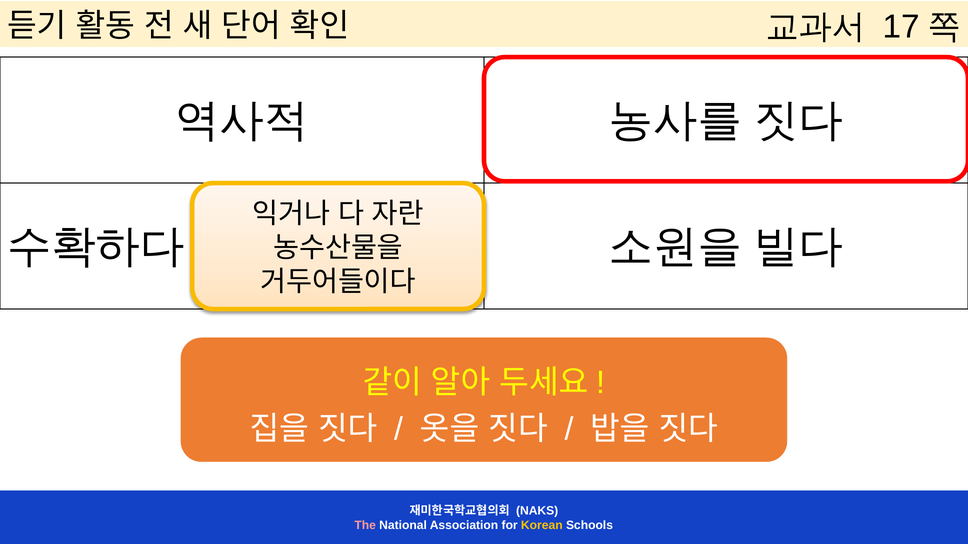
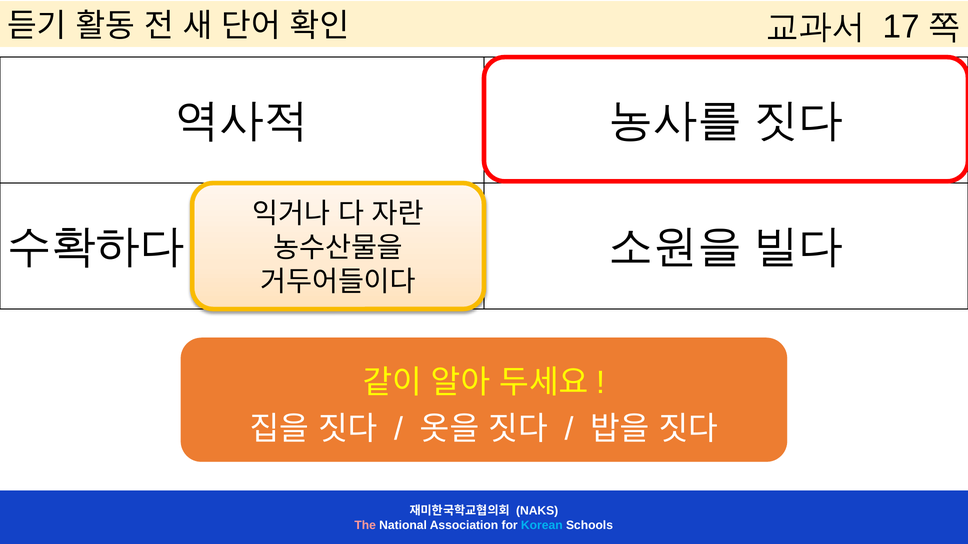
Korean colour: yellow -> light blue (542, 526)
